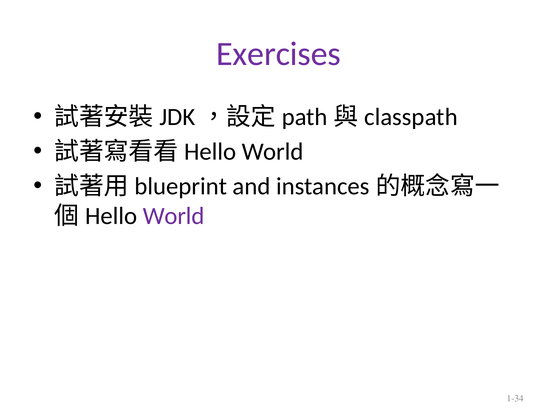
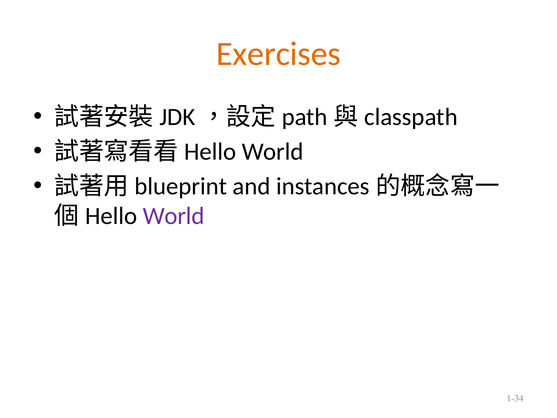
Exercises colour: purple -> orange (279, 54)
